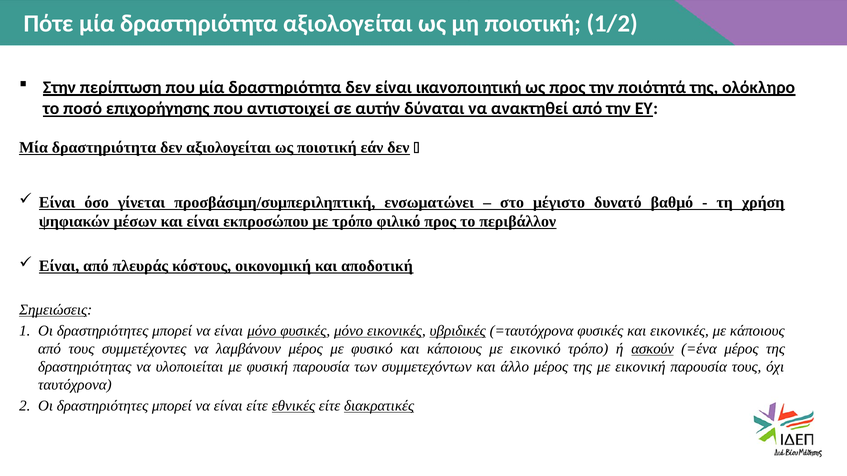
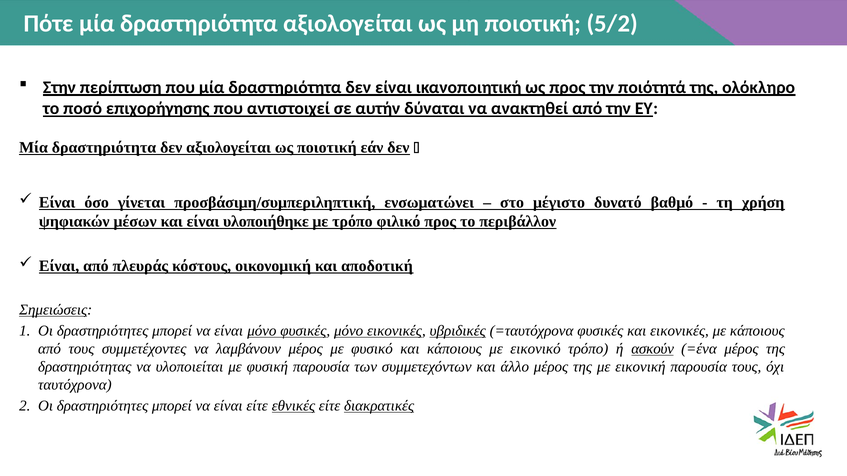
1/2: 1/2 -> 5/2 (612, 24)
εκπροσώπου: εκπροσώπου -> υλοποιήθηκε (266, 222)
